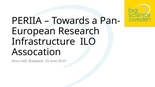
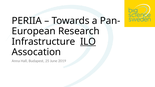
ILO underline: none -> present (88, 42)
